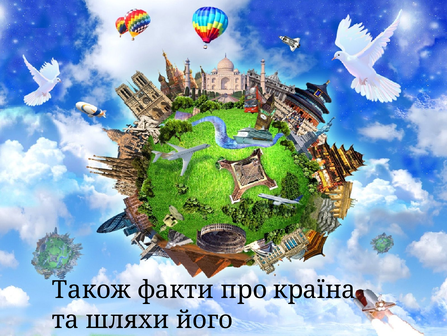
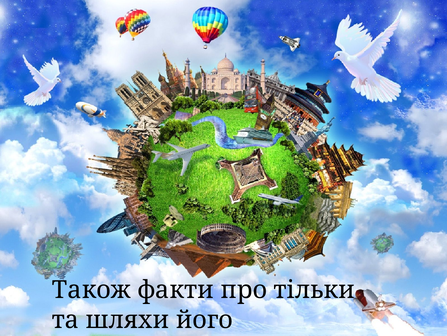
країна: країна -> тільки (314, 289)
